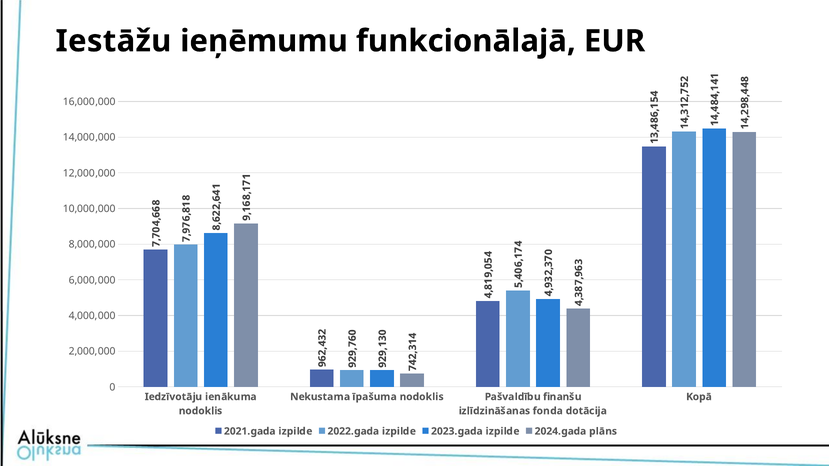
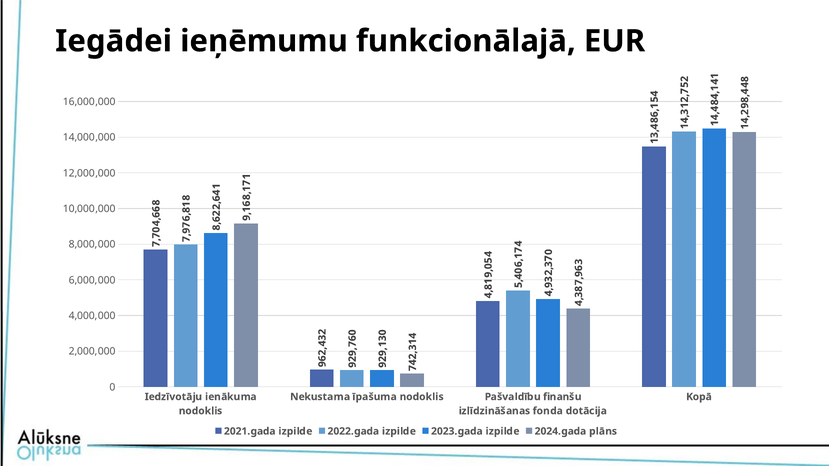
Iestāžu: Iestāžu -> Iegādei (114, 41)
